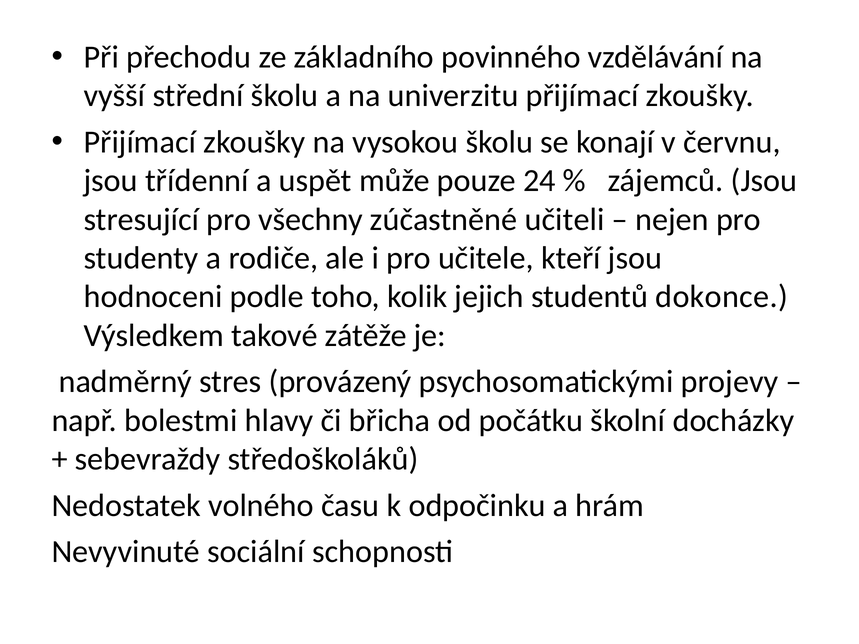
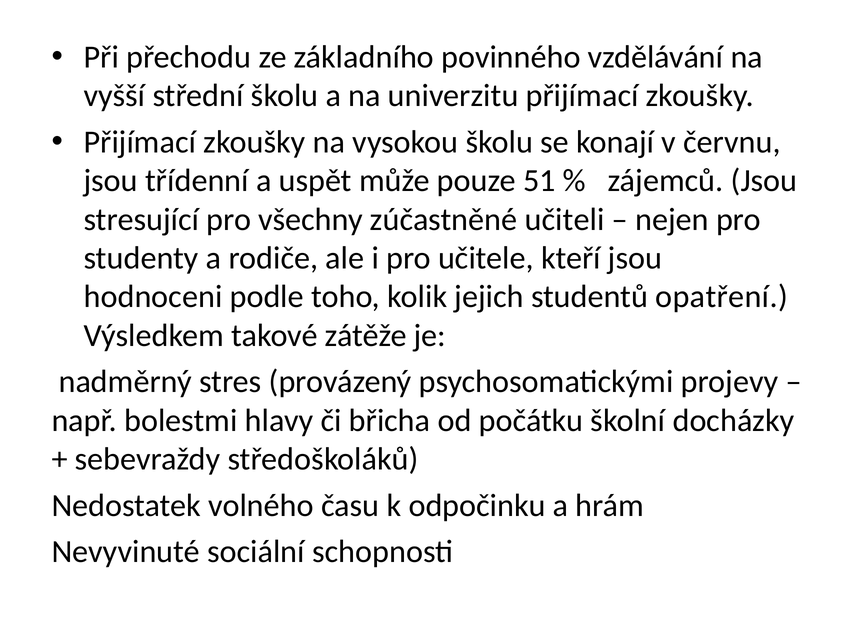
24: 24 -> 51 (539, 181)
dokonce: dokonce -> opatření (722, 297)
